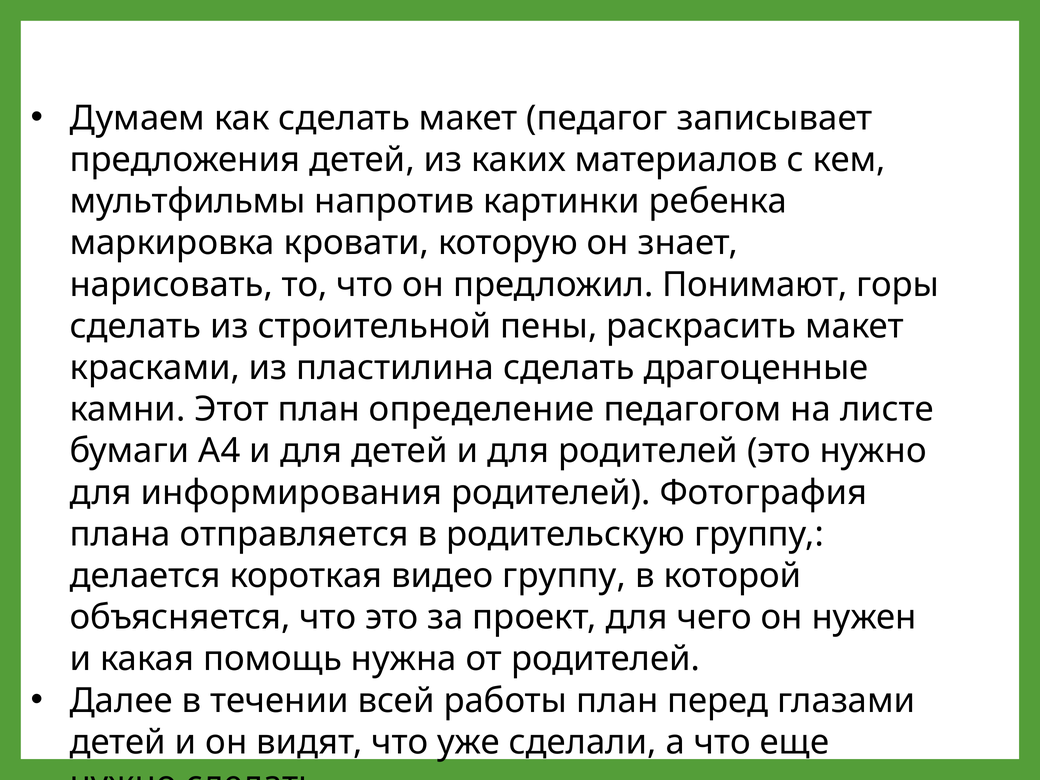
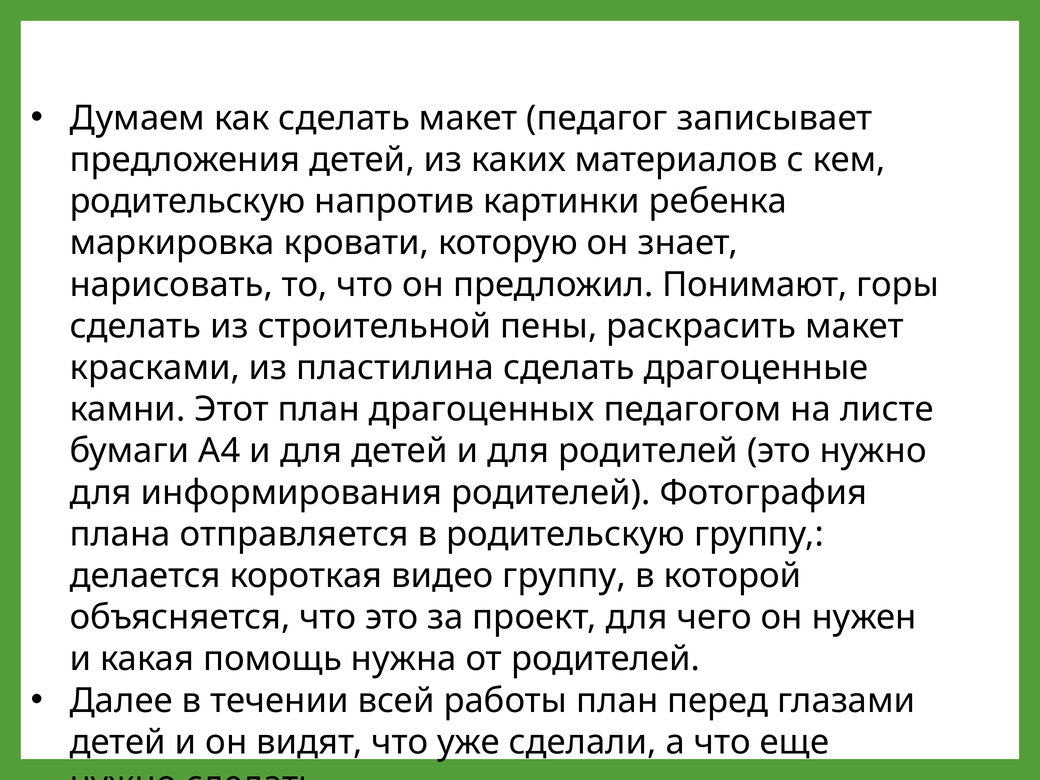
мультфильмы: мультфильмы -> родительскую (188, 201)
определение: определение -> драгоценных (482, 409)
